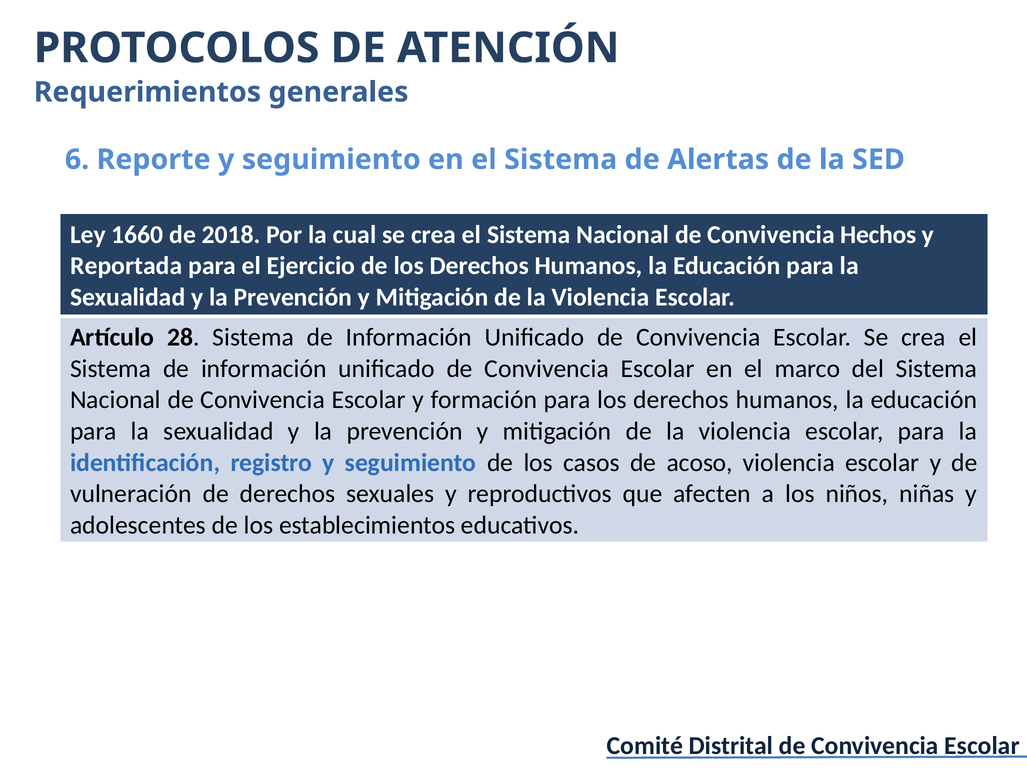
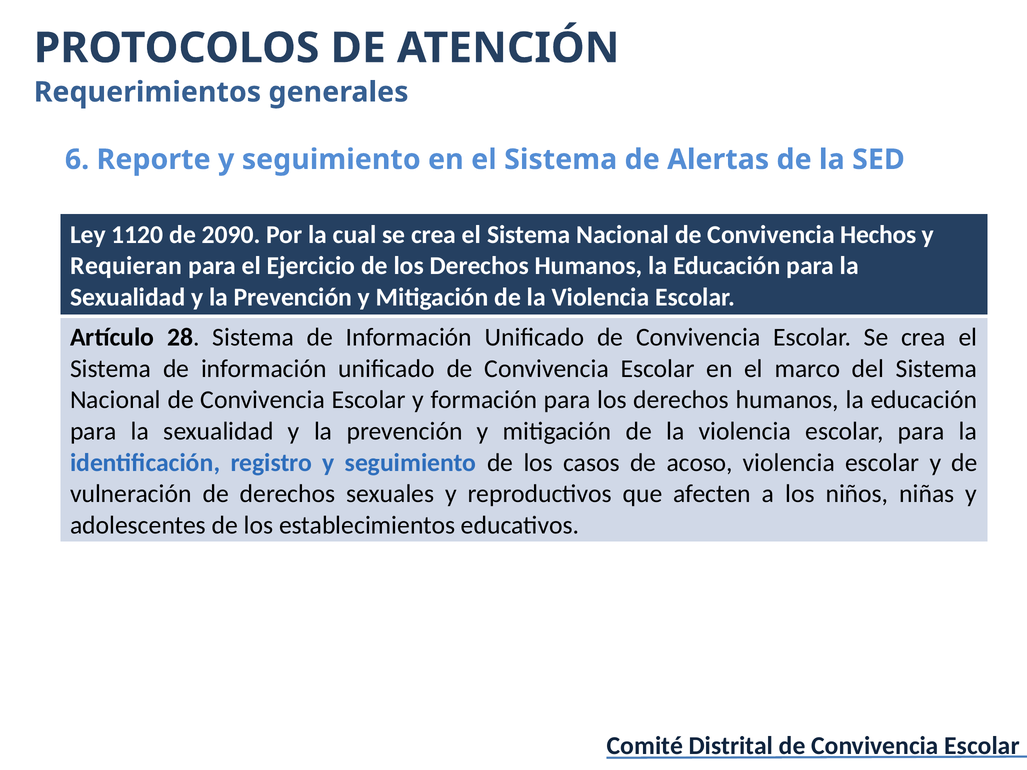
1660: 1660 -> 1120 (137, 235)
2018: 2018 -> 2090 (231, 235)
Reportada: Reportada -> Requieran (126, 266)
